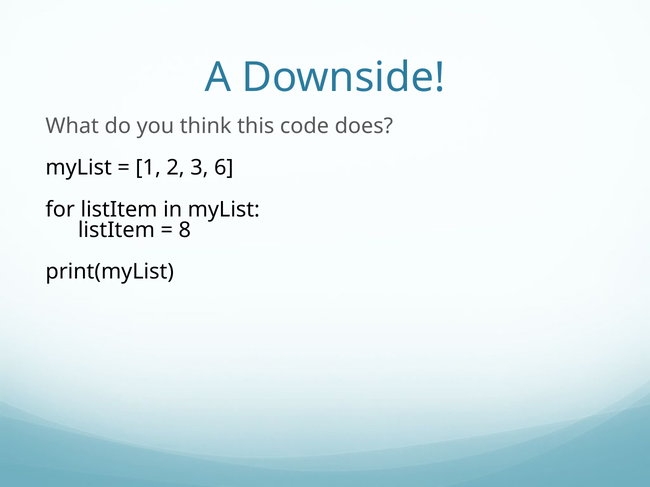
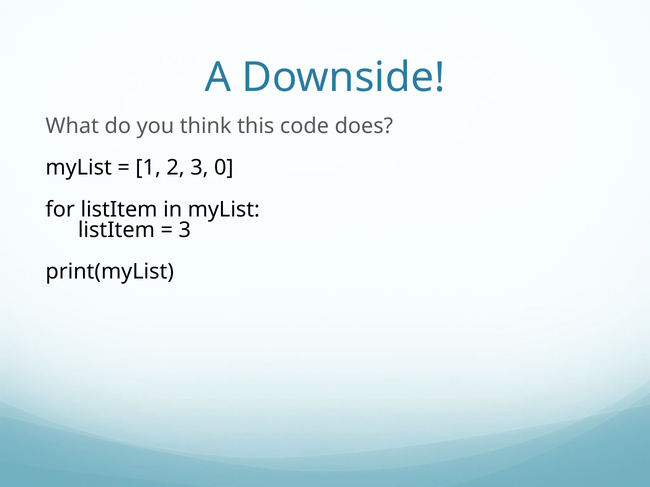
6: 6 -> 0 (224, 168)
8: 8 -> 3 (185, 230)
